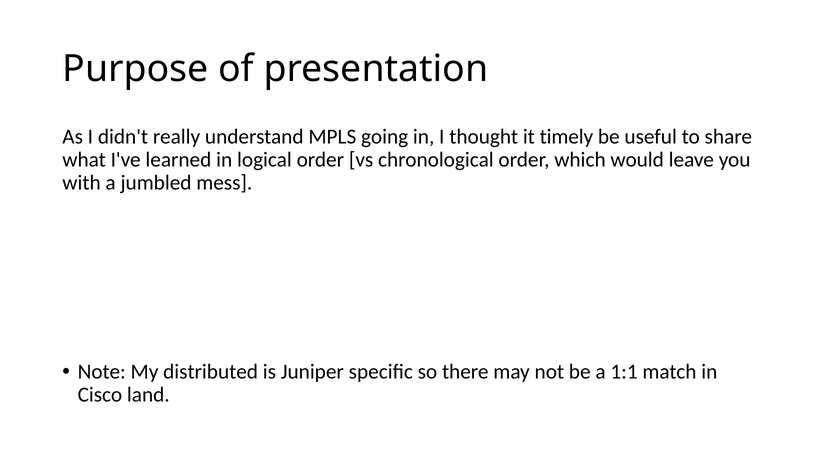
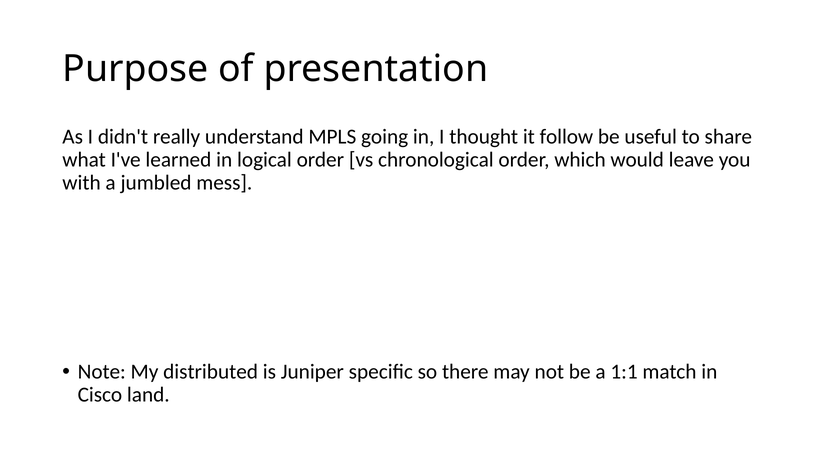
timely: timely -> follow (566, 137)
